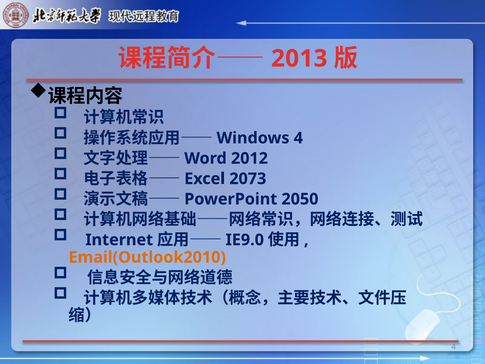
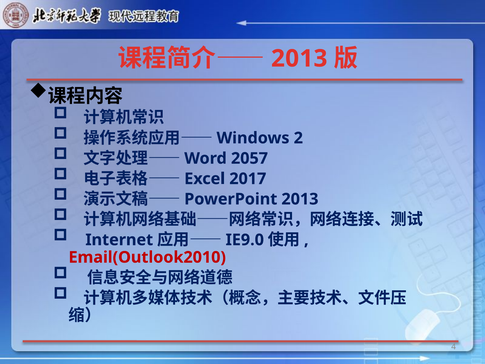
4: 4 -> 2 (298, 138)
2012: 2012 -> 2057 (249, 158)
2073: 2073 -> 2017 (248, 179)
2050: 2050 -> 2013 (300, 199)
Email(Outlook2010 colour: orange -> red (147, 257)
